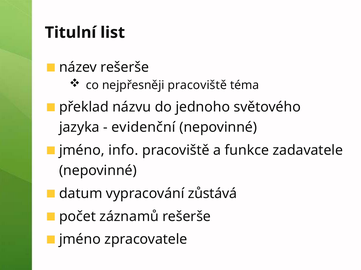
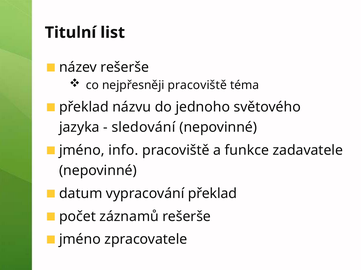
evidenční: evidenční -> sledování (143, 128)
vypracování zůstává: zůstává -> překlad (212, 194)
